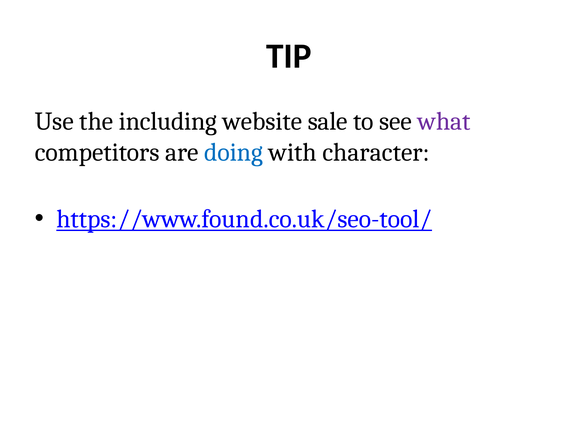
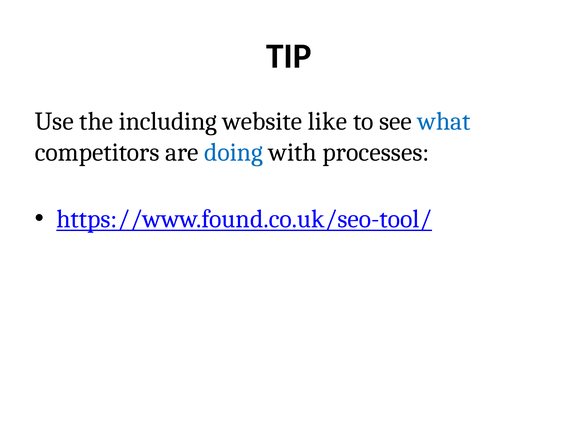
sale: sale -> like (327, 121)
what colour: purple -> blue (444, 121)
character: character -> processes (376, 152)
